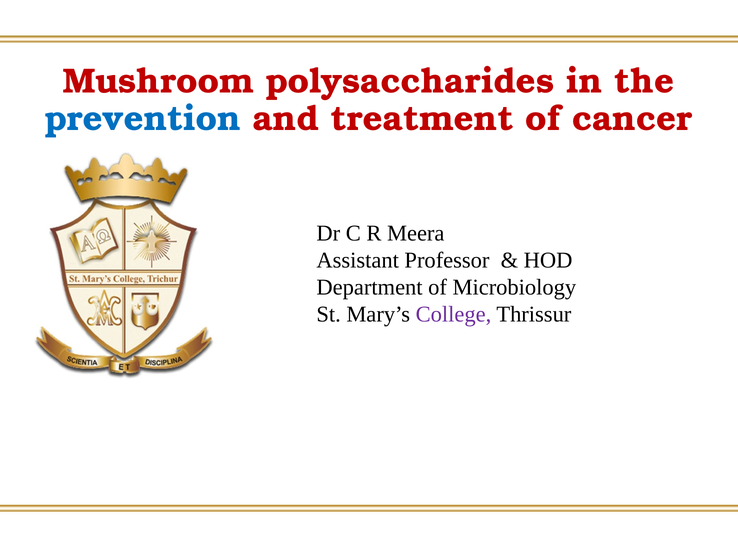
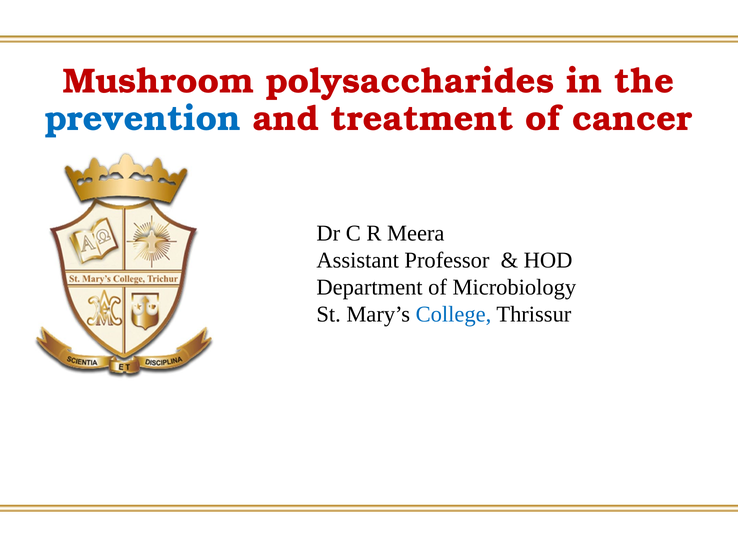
College colour: purple -> blue (454, 315)
